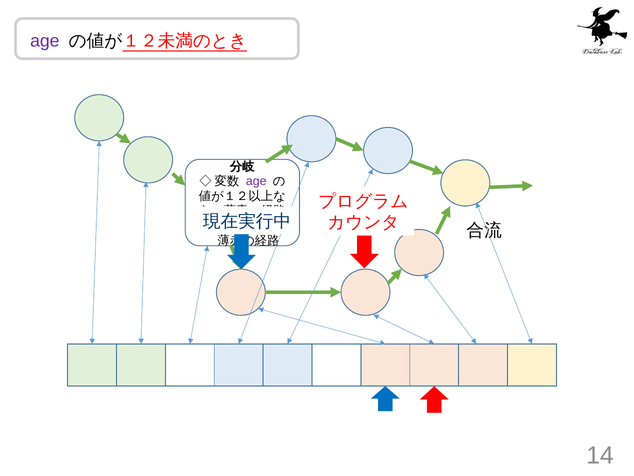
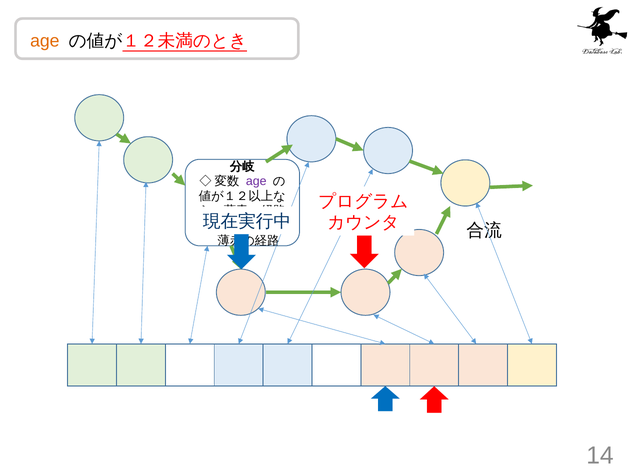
age colour: purple -> orange (45, 41)
